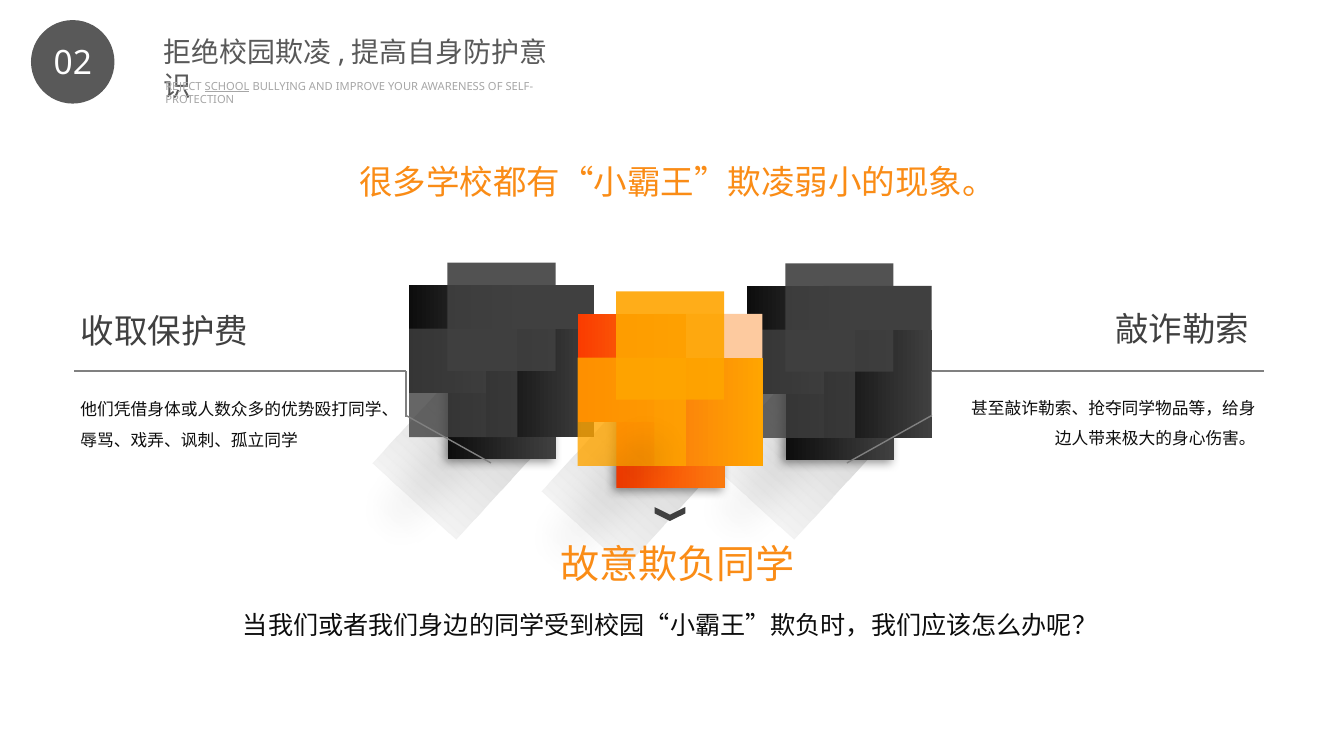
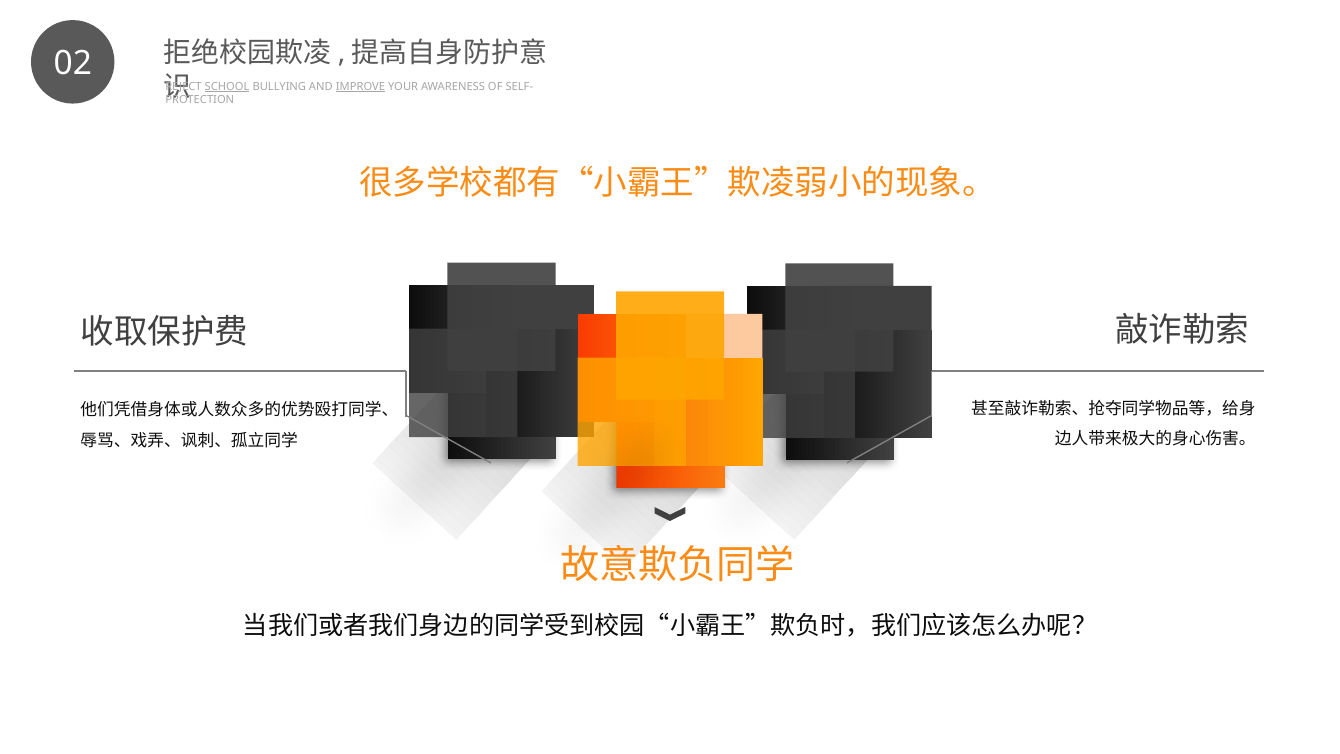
IMPROVE underline: none -> present (361, 86)
